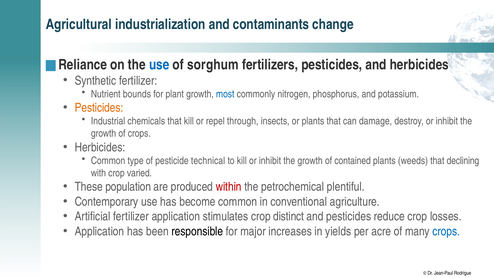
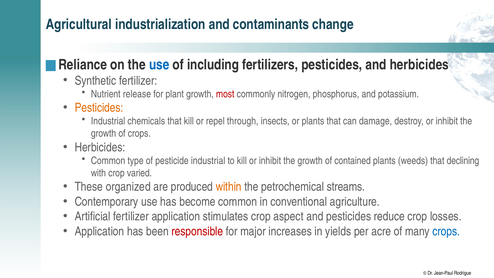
sorghum: sorghum -> including (213, 65)
bounds: bounds -> release (137, 94)
most colour: blue -> red (225, 94)
pesticide technical: technical -> industrial (208, 161)
population: population -> organized (128, 187)
within colour: red -> orange (229, 187)
plentiful: plentiful -> streams (346, 187)
distinct: distinct -> aspect (289, 216)
responsible colour: black -> red (197, 231)
